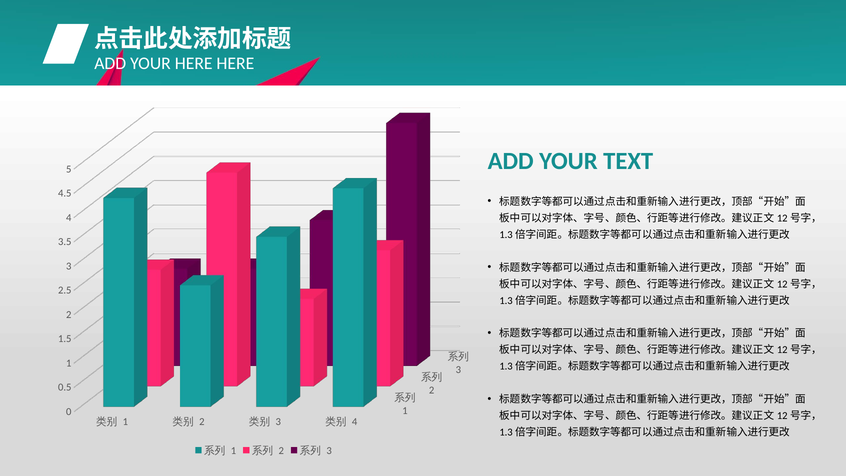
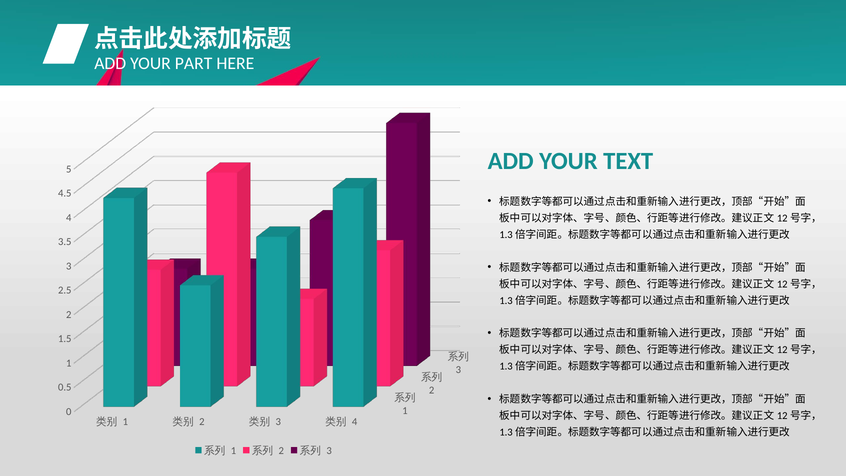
YOUR HERE: HERE -> PART (194, 63)
